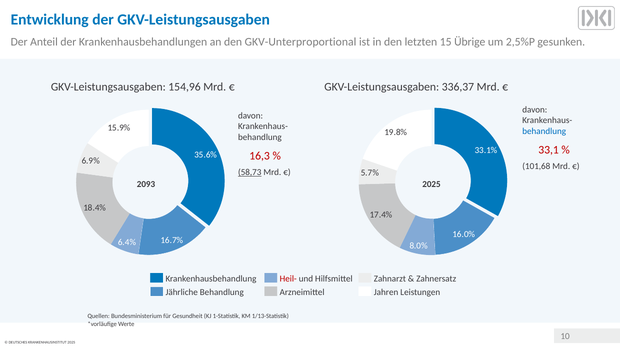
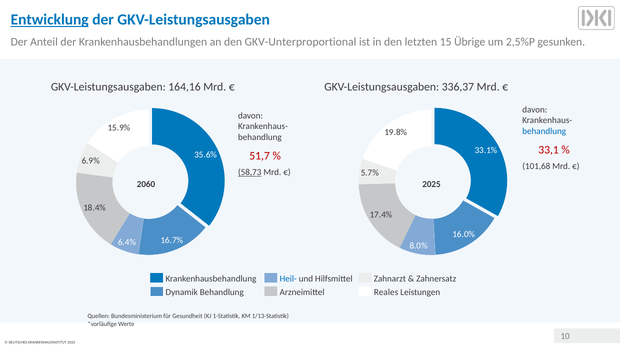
Entwicklung underline: none -> present (50, 20)
154,96: 154,96 -> 164,16 (185, 87)
16,3: 16,3 -> 51,7 (260, 156)
2093: 2093 -> 2060 (146, 184)
Heil- colour: red -> blue (288, 279)
Jährliche: Jährliche -> Dynamik (182, 292)
Jahren: Jahren -> Reales (386, 292)
